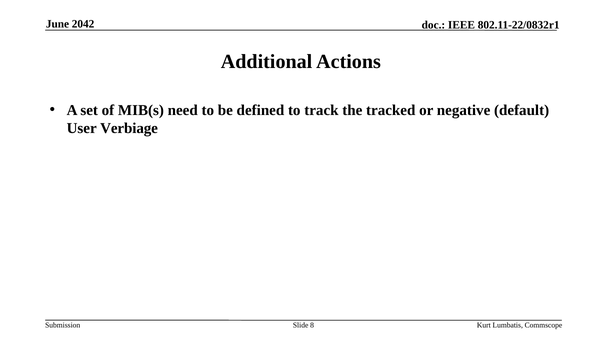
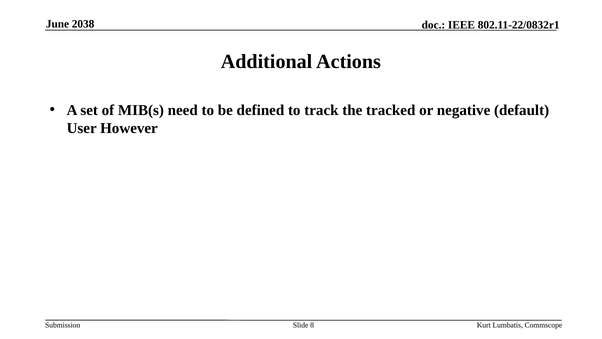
2042: 2042 -> 2038 (83, 24)
Verbiage: Verbiage -> However (129, 128)
